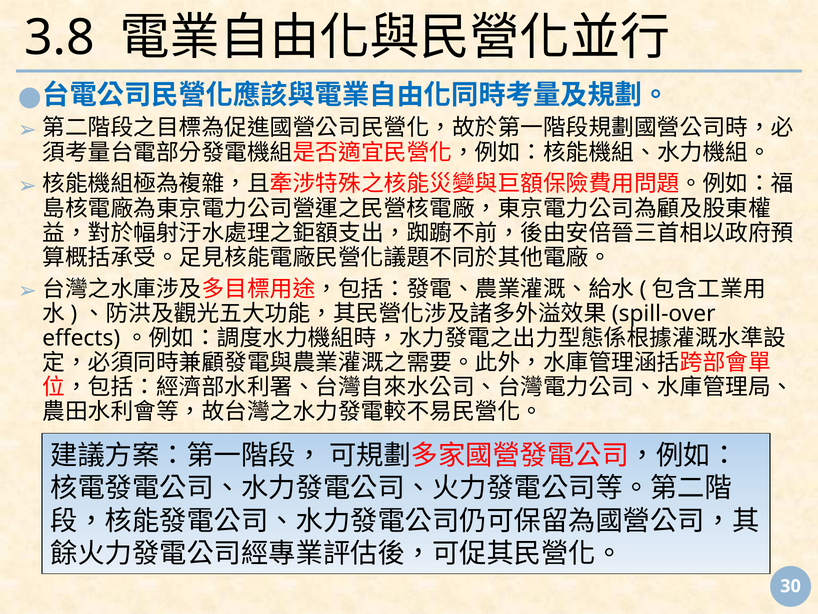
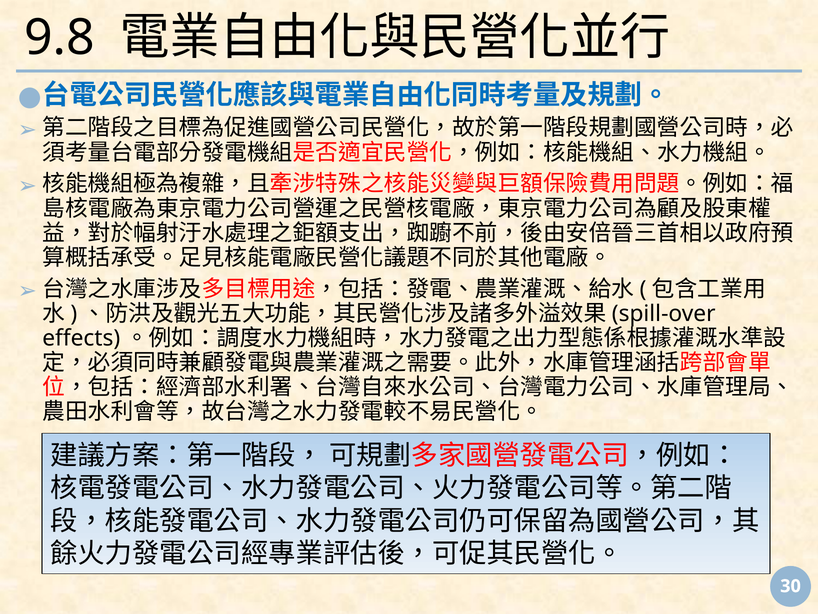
3.8: 3.8 -> 9.8 (59, 38)
